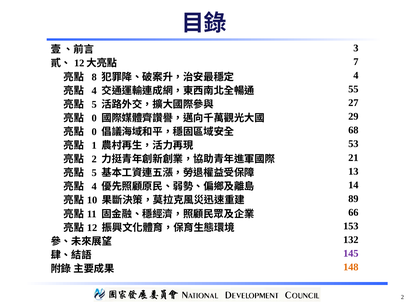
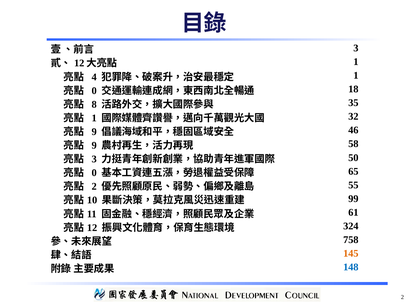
7: 7 -> 1 (356, 62)
8: 8 -> 4 (94, 77)
4: 4 -> 1 (356, 75)
4: 4 -> 0 (94, 91)
55: 55 -> 18 (353, 89)
5: 5 -> 8 (94, 104)
27: 27 -> 35 (353, 103)
0: 0 -> 1 (94, 118)
29: 29 -> 32 (353, 117)
0: 0 -> 9 (94, 132)
68: 68 -> 46 (353, 130)
1: 1 -> 9 (94, 145)
53: 53 -> 58 (353, 144)
2: 2 -> 3 (94, 159)
21: 21 -> 50 (353, 158)
5: 5 -> 0 (94, 173)
13: 13 -> 65 (353, 171)
4: 4 -> 2 (94, 187)
14: 14 -> 55 (353, 185)
89: 89 -> 99 (353, 199)
66: 66 -> 61 (353, 212)
153: 153 -> 324 (351, 226)
132: 132 -> 758 (351, 240)
145 colour: purple -> orange (351, 254)
148 colour: orange -> blue (351, 267)
